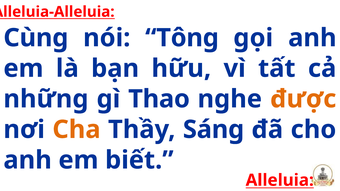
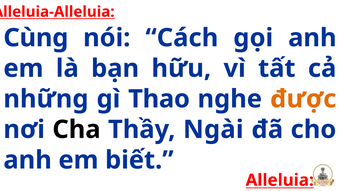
Tông: Tông -> Cách (182, 38)
Cha colour: orange -> black (76, 130)
Sáng: Sáng -> Ngài (213, 130)
